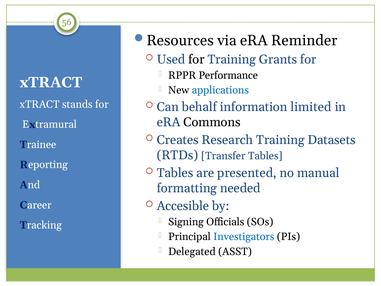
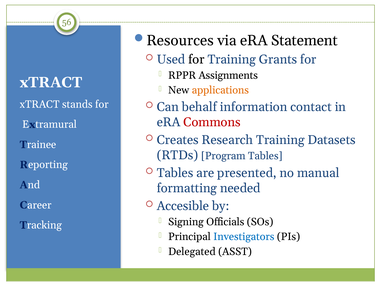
Reminder: Reminder -> Statement (304, 40)
Performance: Performance -> Assignments (228, 75)
applications colour: blue -> orange (220, 90)
information limited: limited -> contact (311, 107)
Commons colour: black -> red (212, 122)
Transfer: Transfer -> Program (223, 156)
